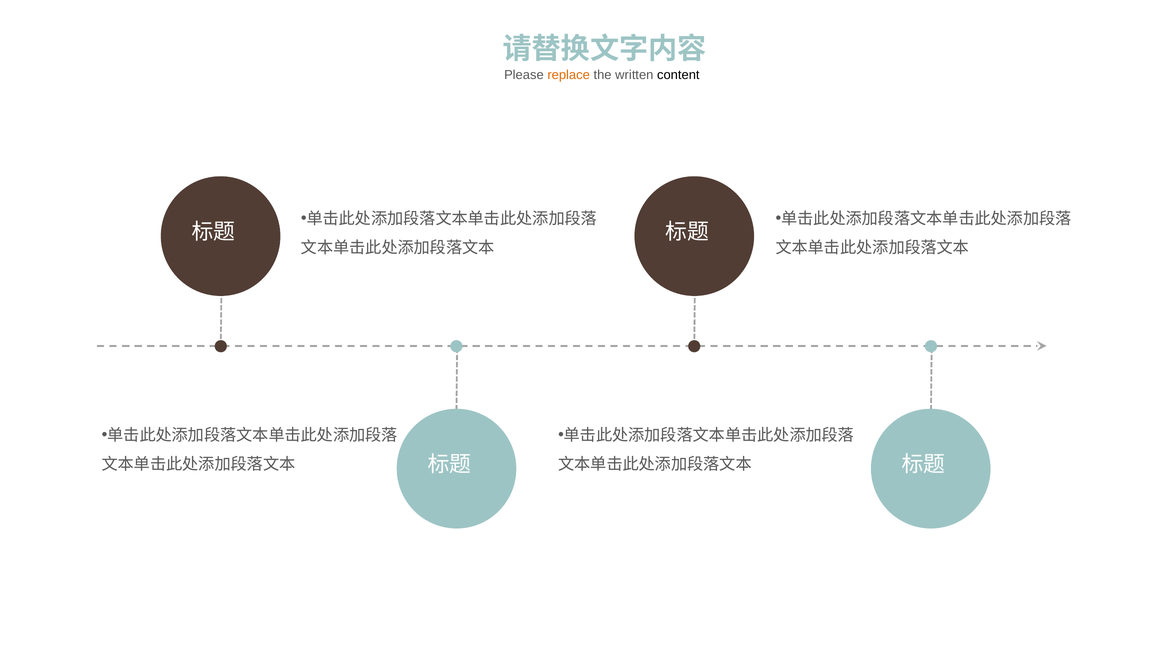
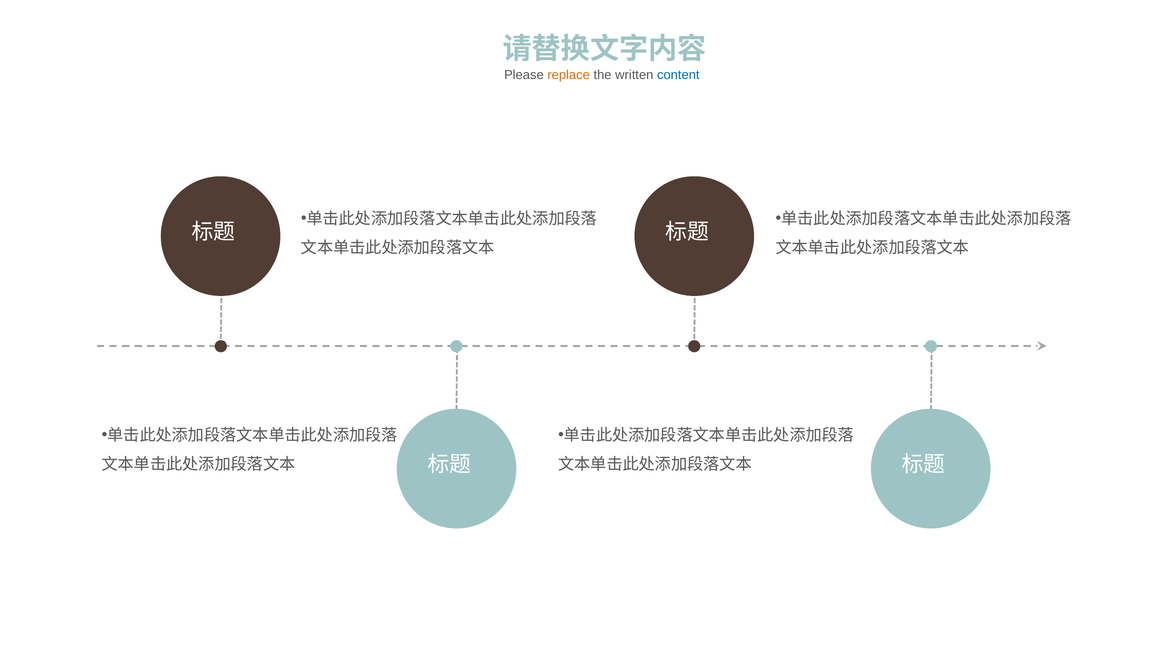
content colour: black -> blue (678, 75)
